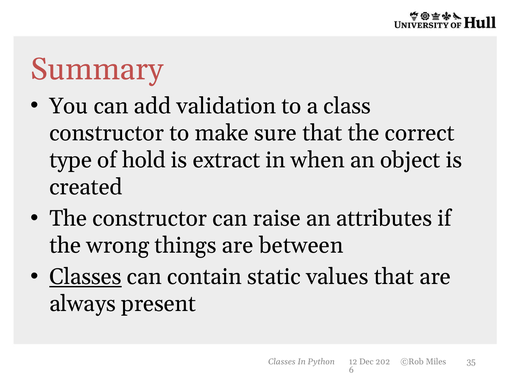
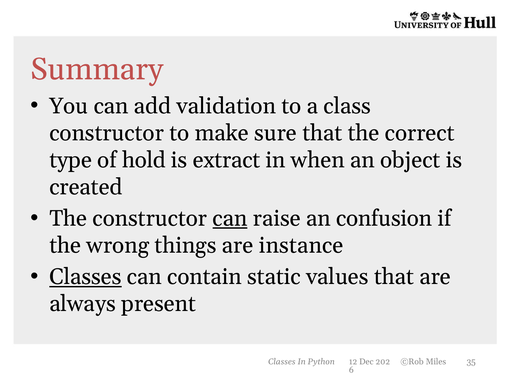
can underline: none -> present (230, 219)
attributes: attributes -> confusion (384, 219)
between: between -> instance (301, 246)
